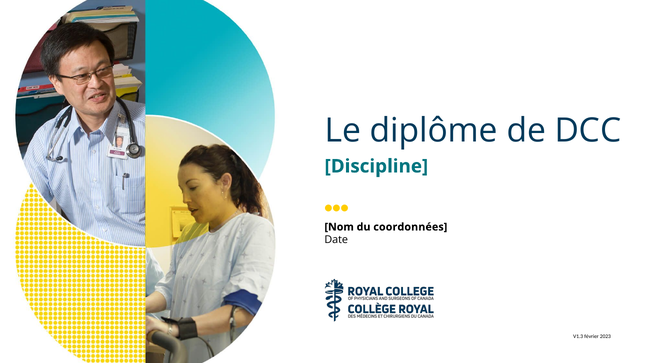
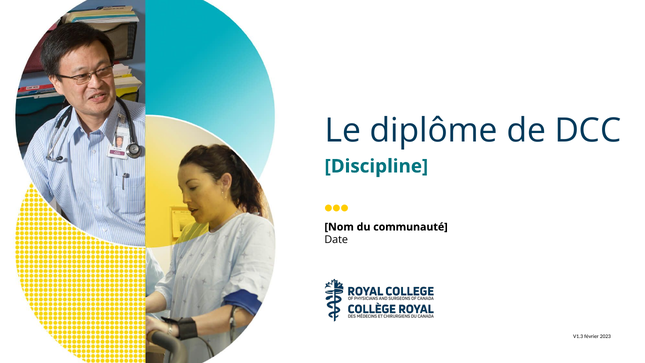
coordonnées: coordonnées -> communauté (410, 227)
